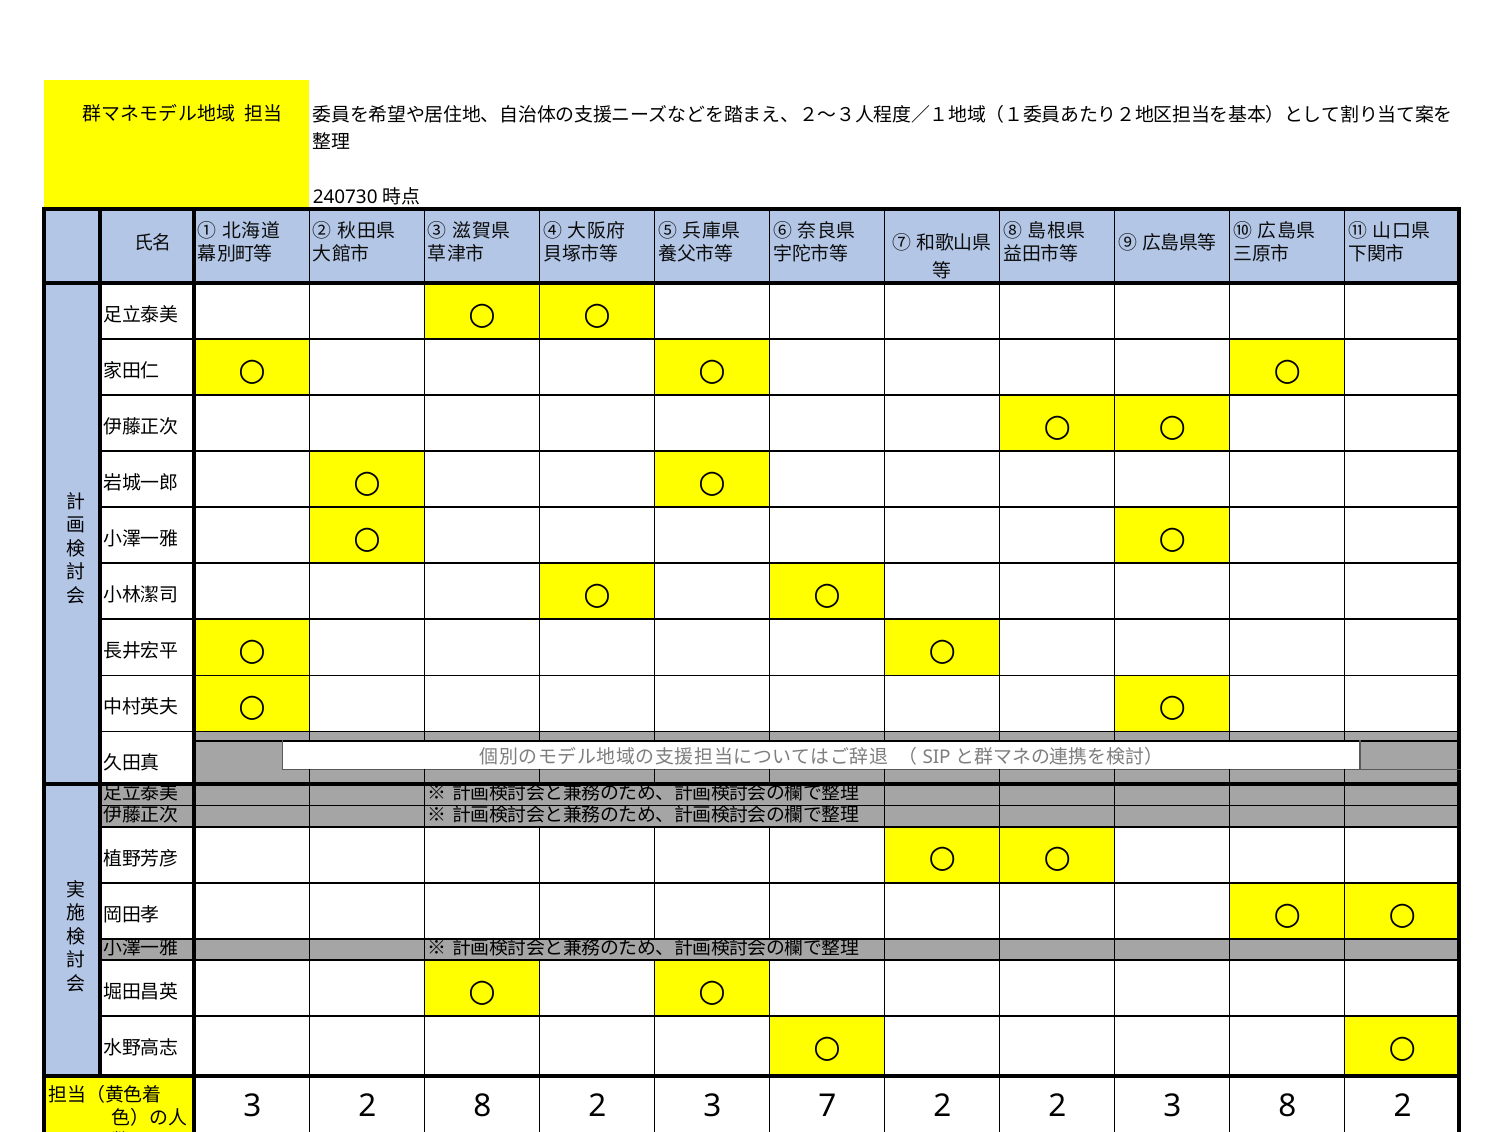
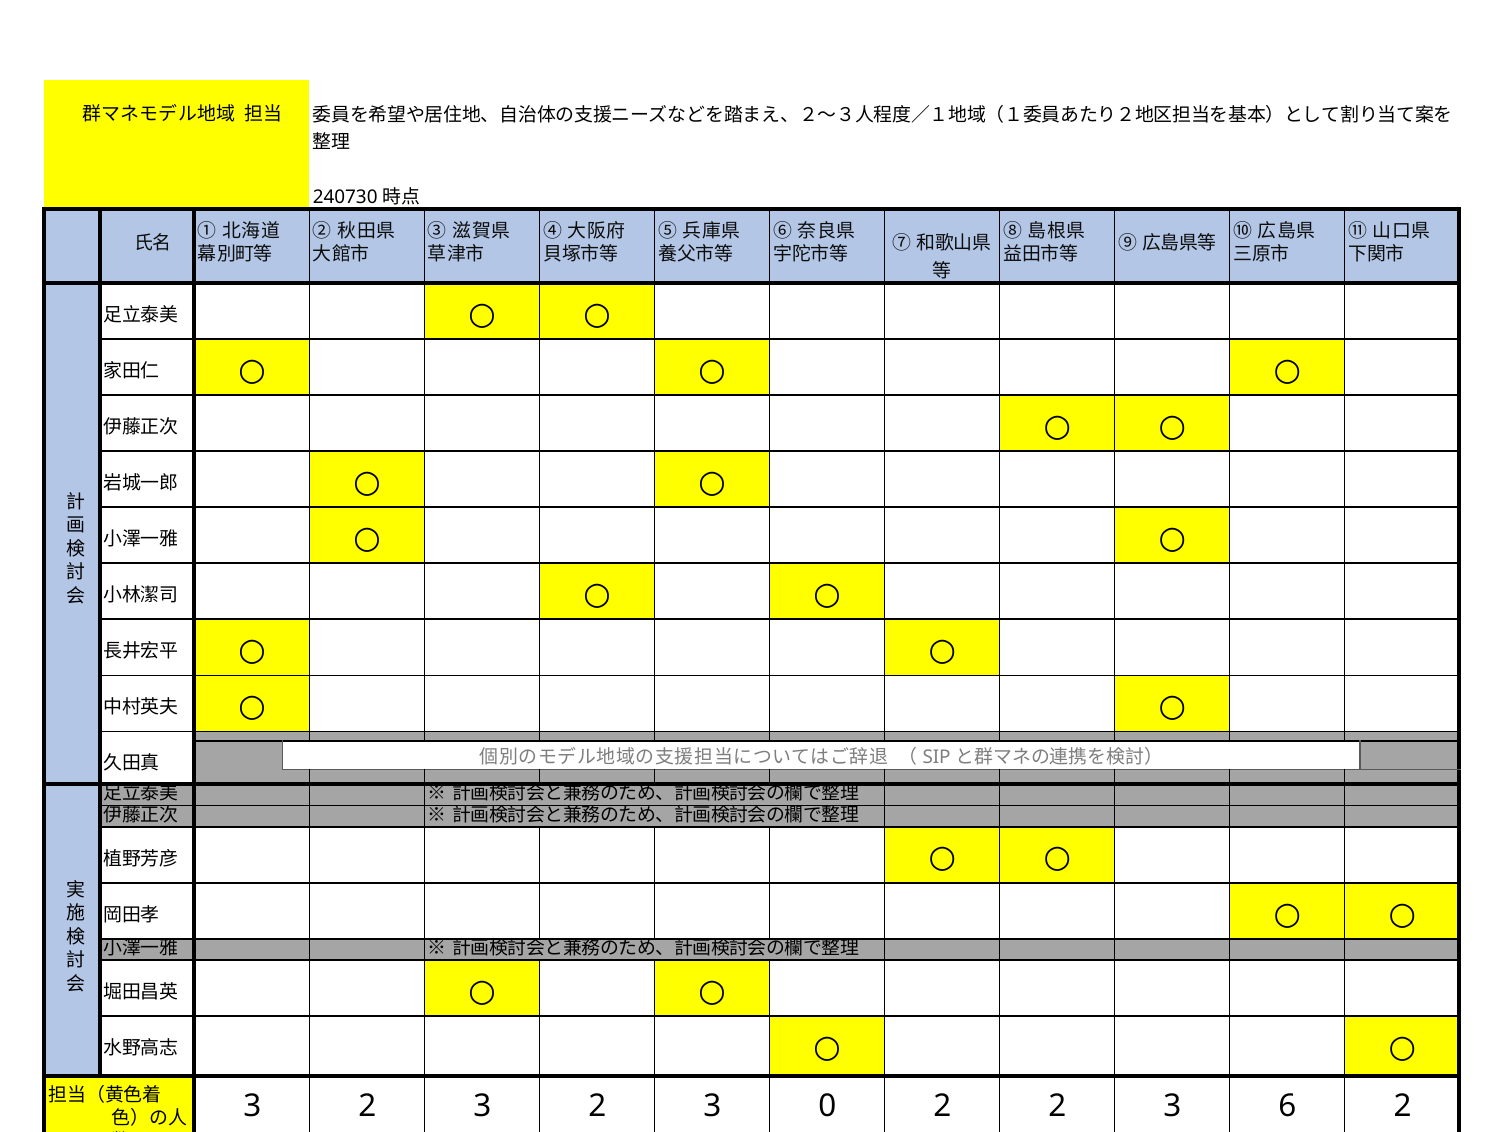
8: 8 -> 3 (482, 1106)
7: 7 -> 0 (827, 1106)
3 8: 8 -> 6 (1287, 1106)
